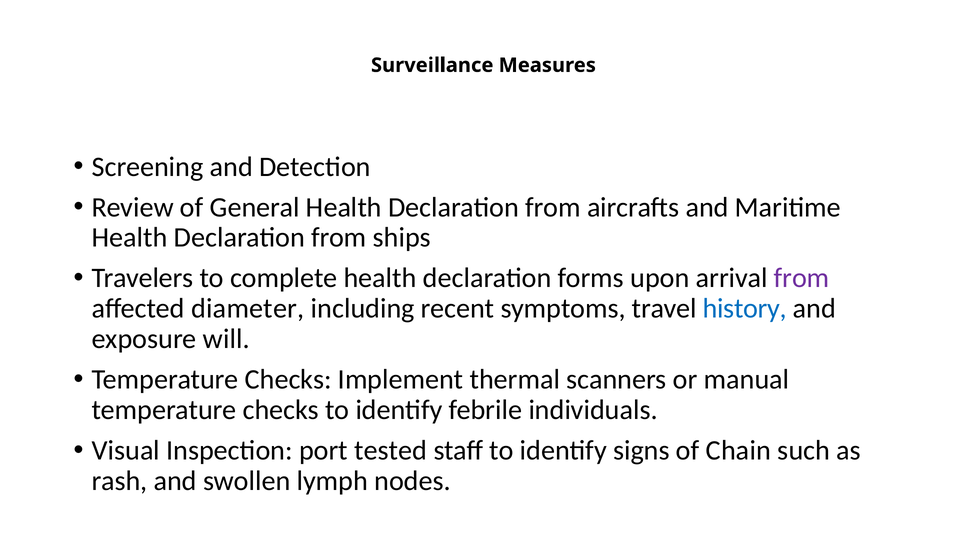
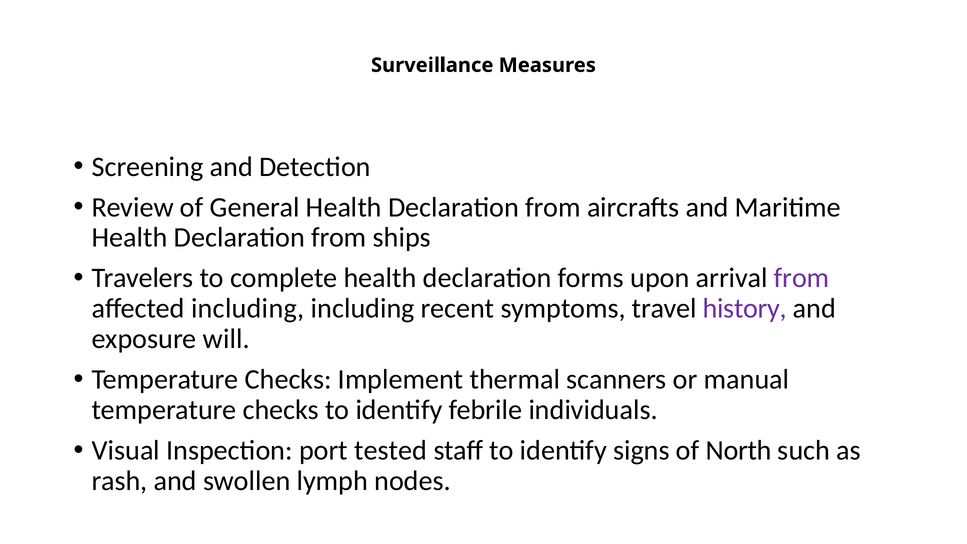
affected diameter: diameter -> including (248, 309)
history colour: blue -> purple (745, 309)
Chain: Chain -> North (739, 450)
